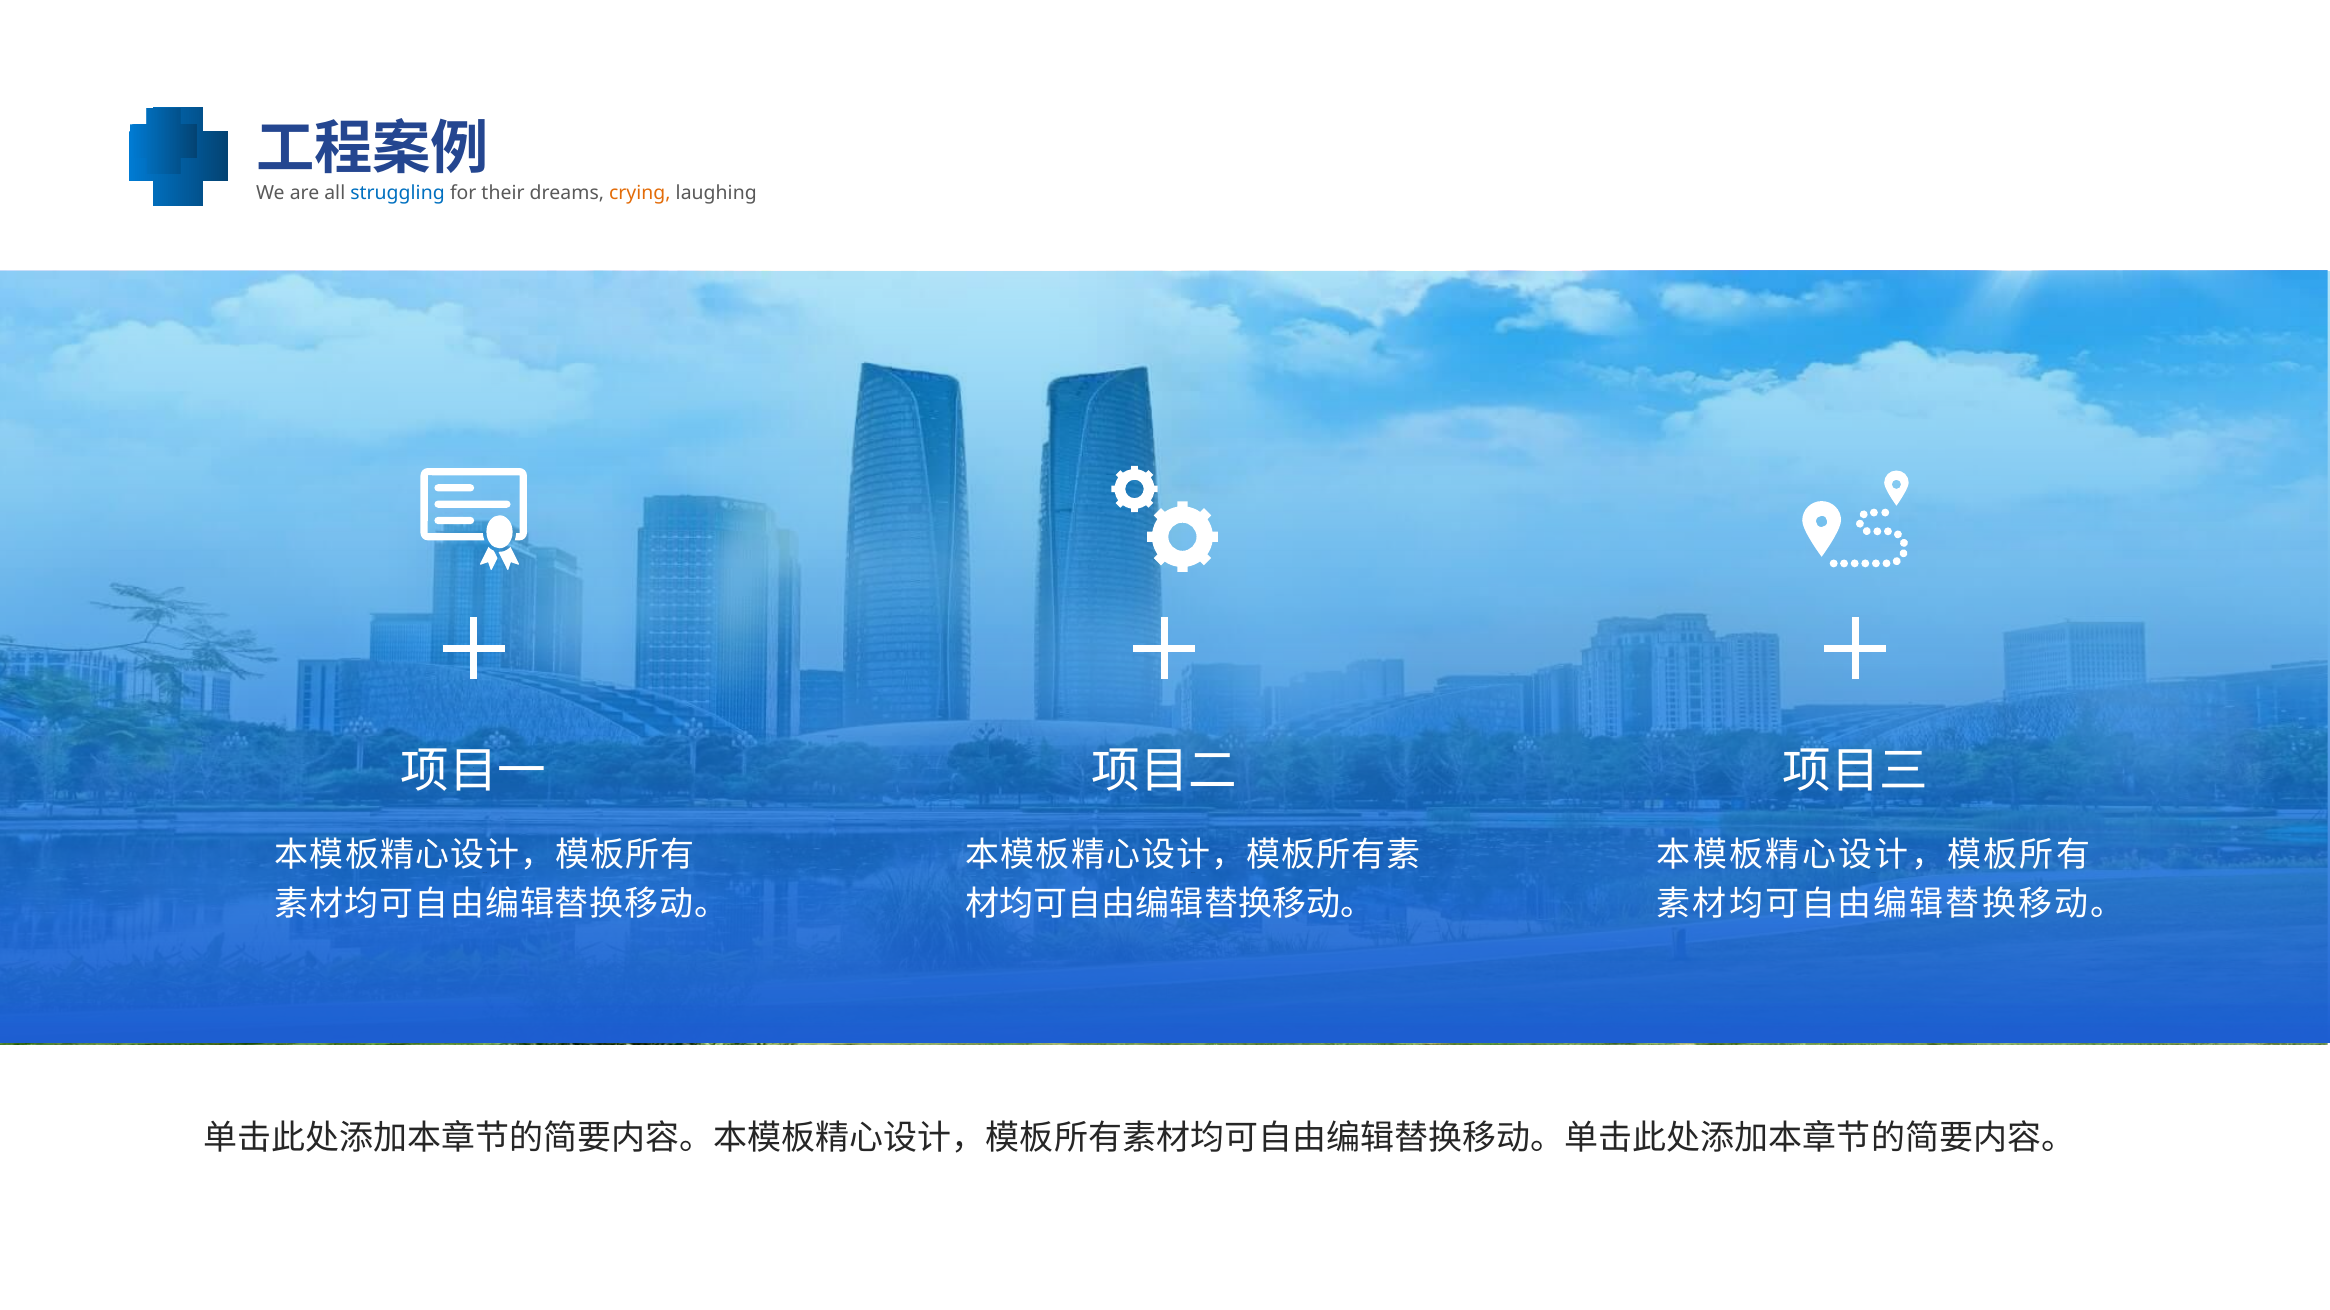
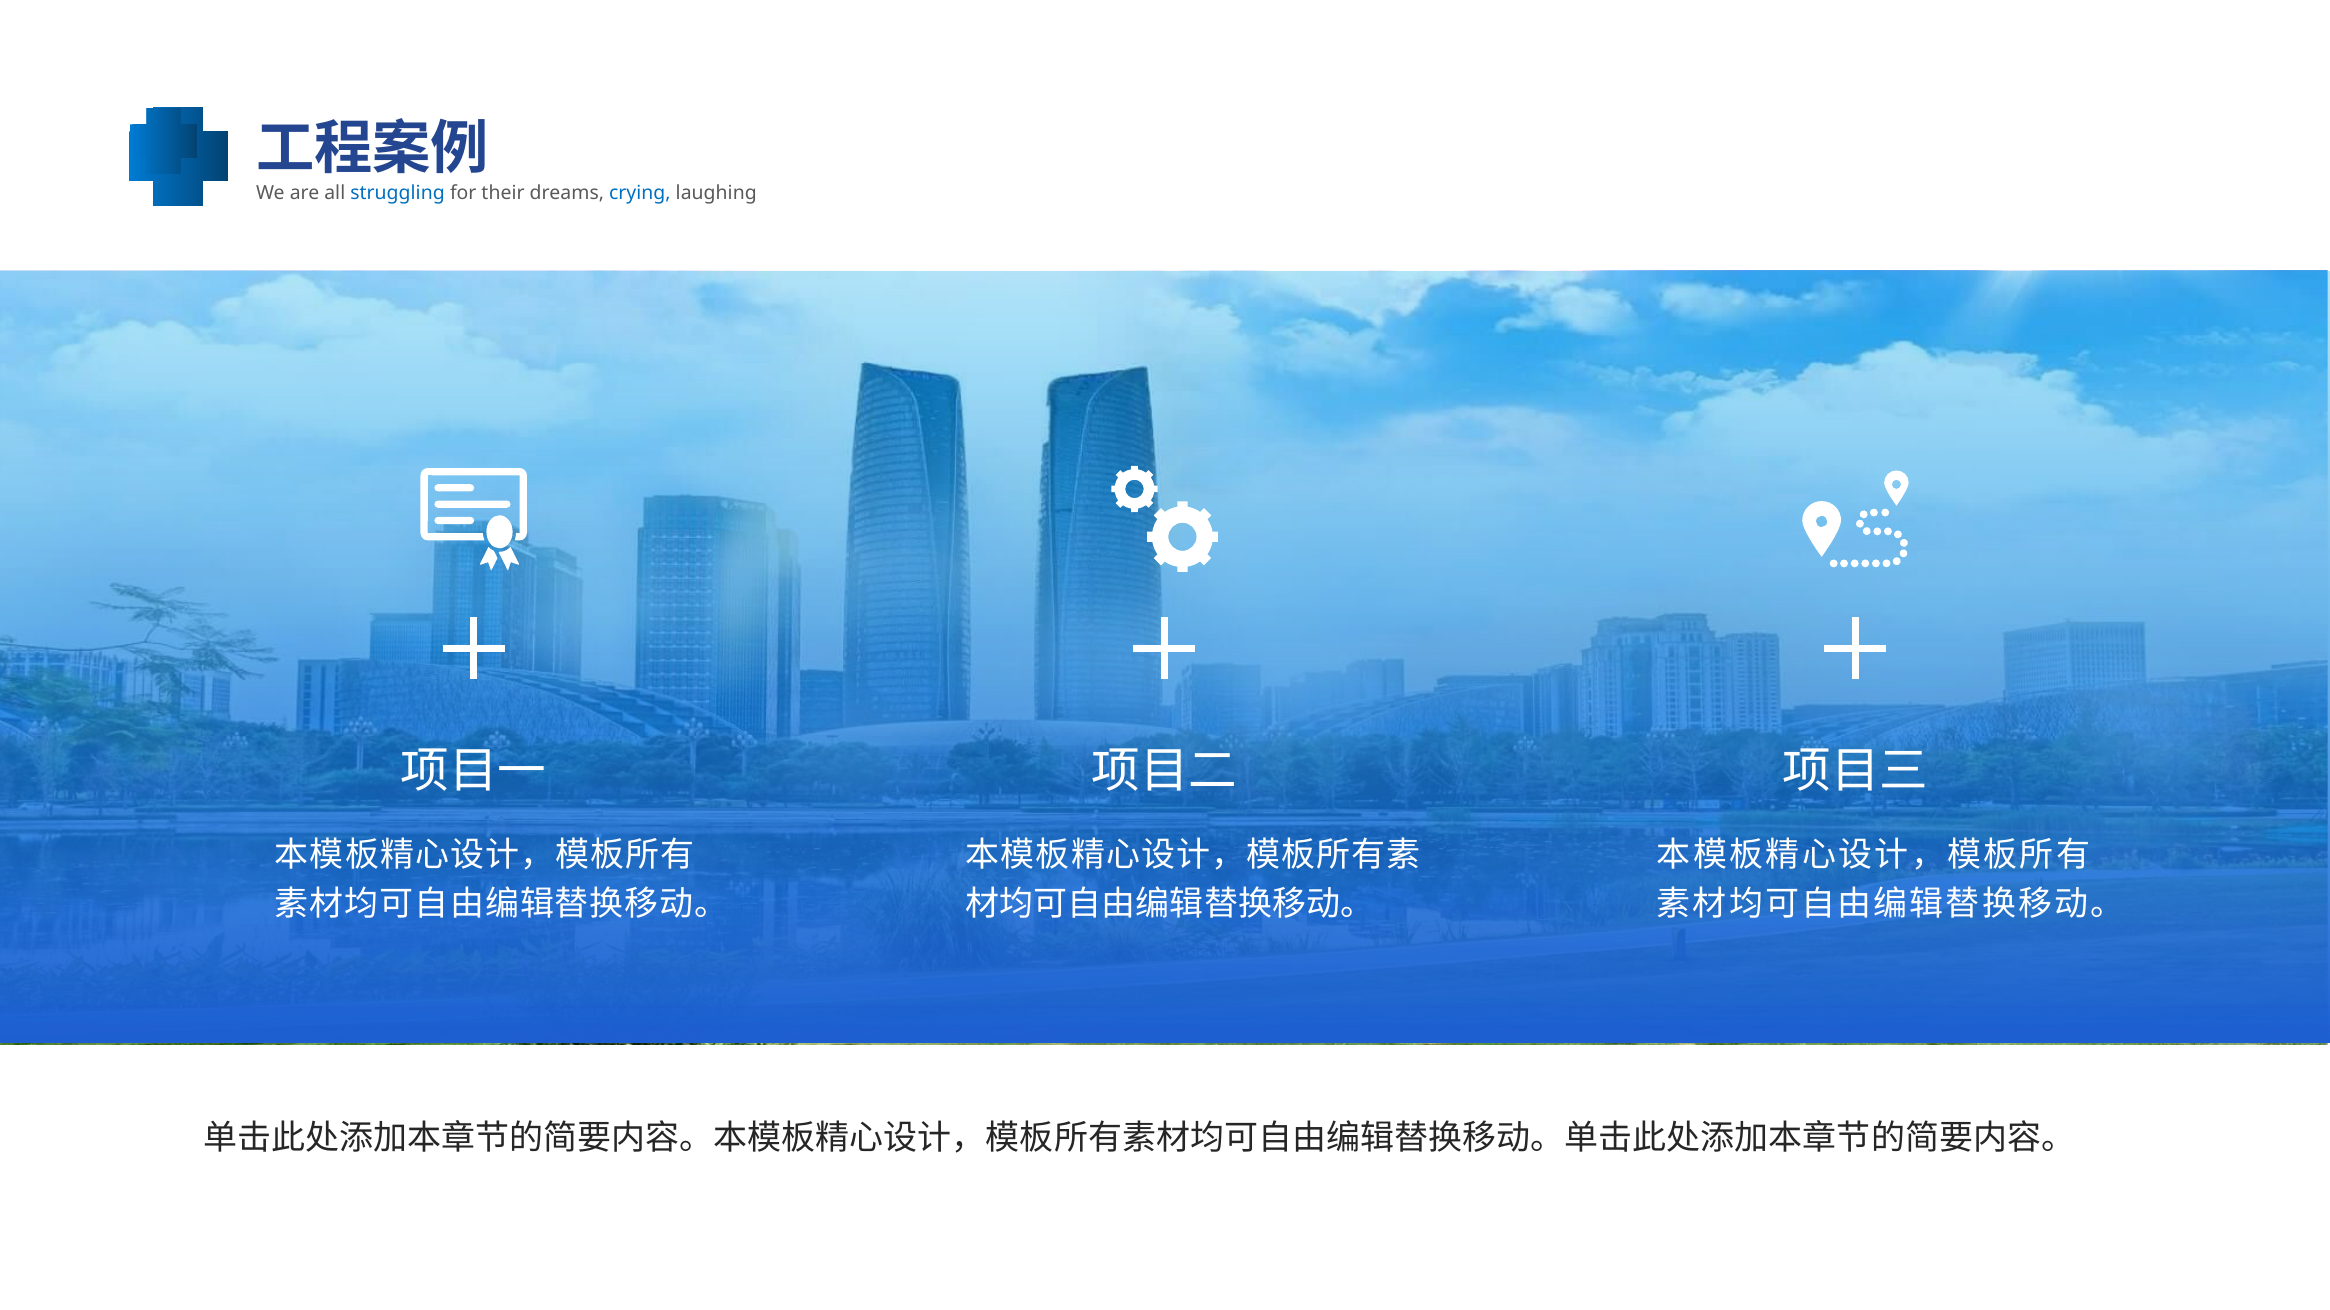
crying colour: orange -> blue (640, 193)
